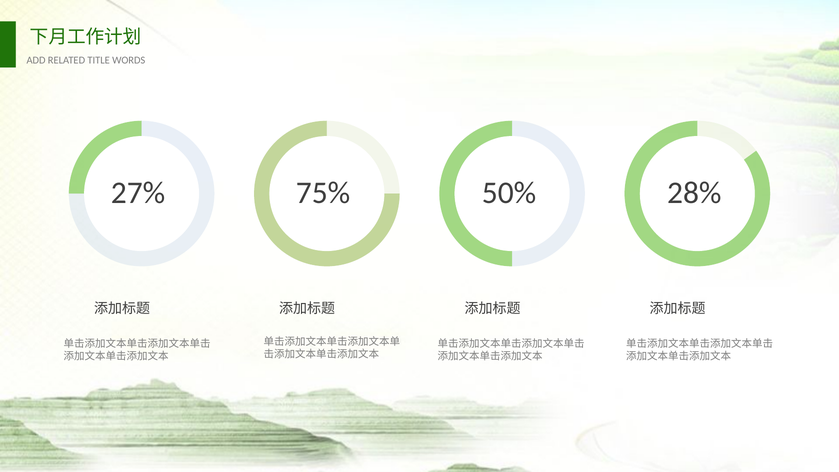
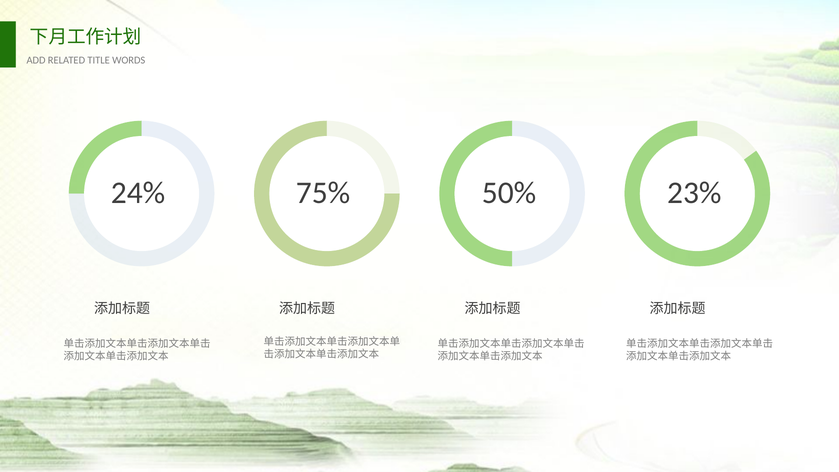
27%: 27% -> 24% (138, 193)
28%: 28% -> 23% (694, 193)
